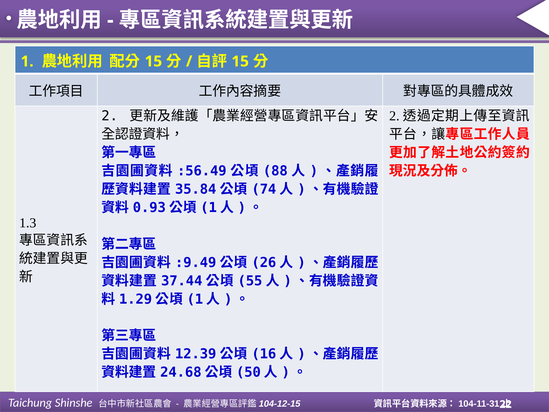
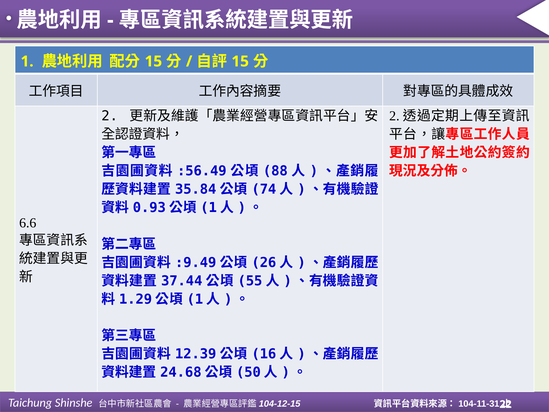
1.3: 1.3 -> 6.6 (28, 223)
